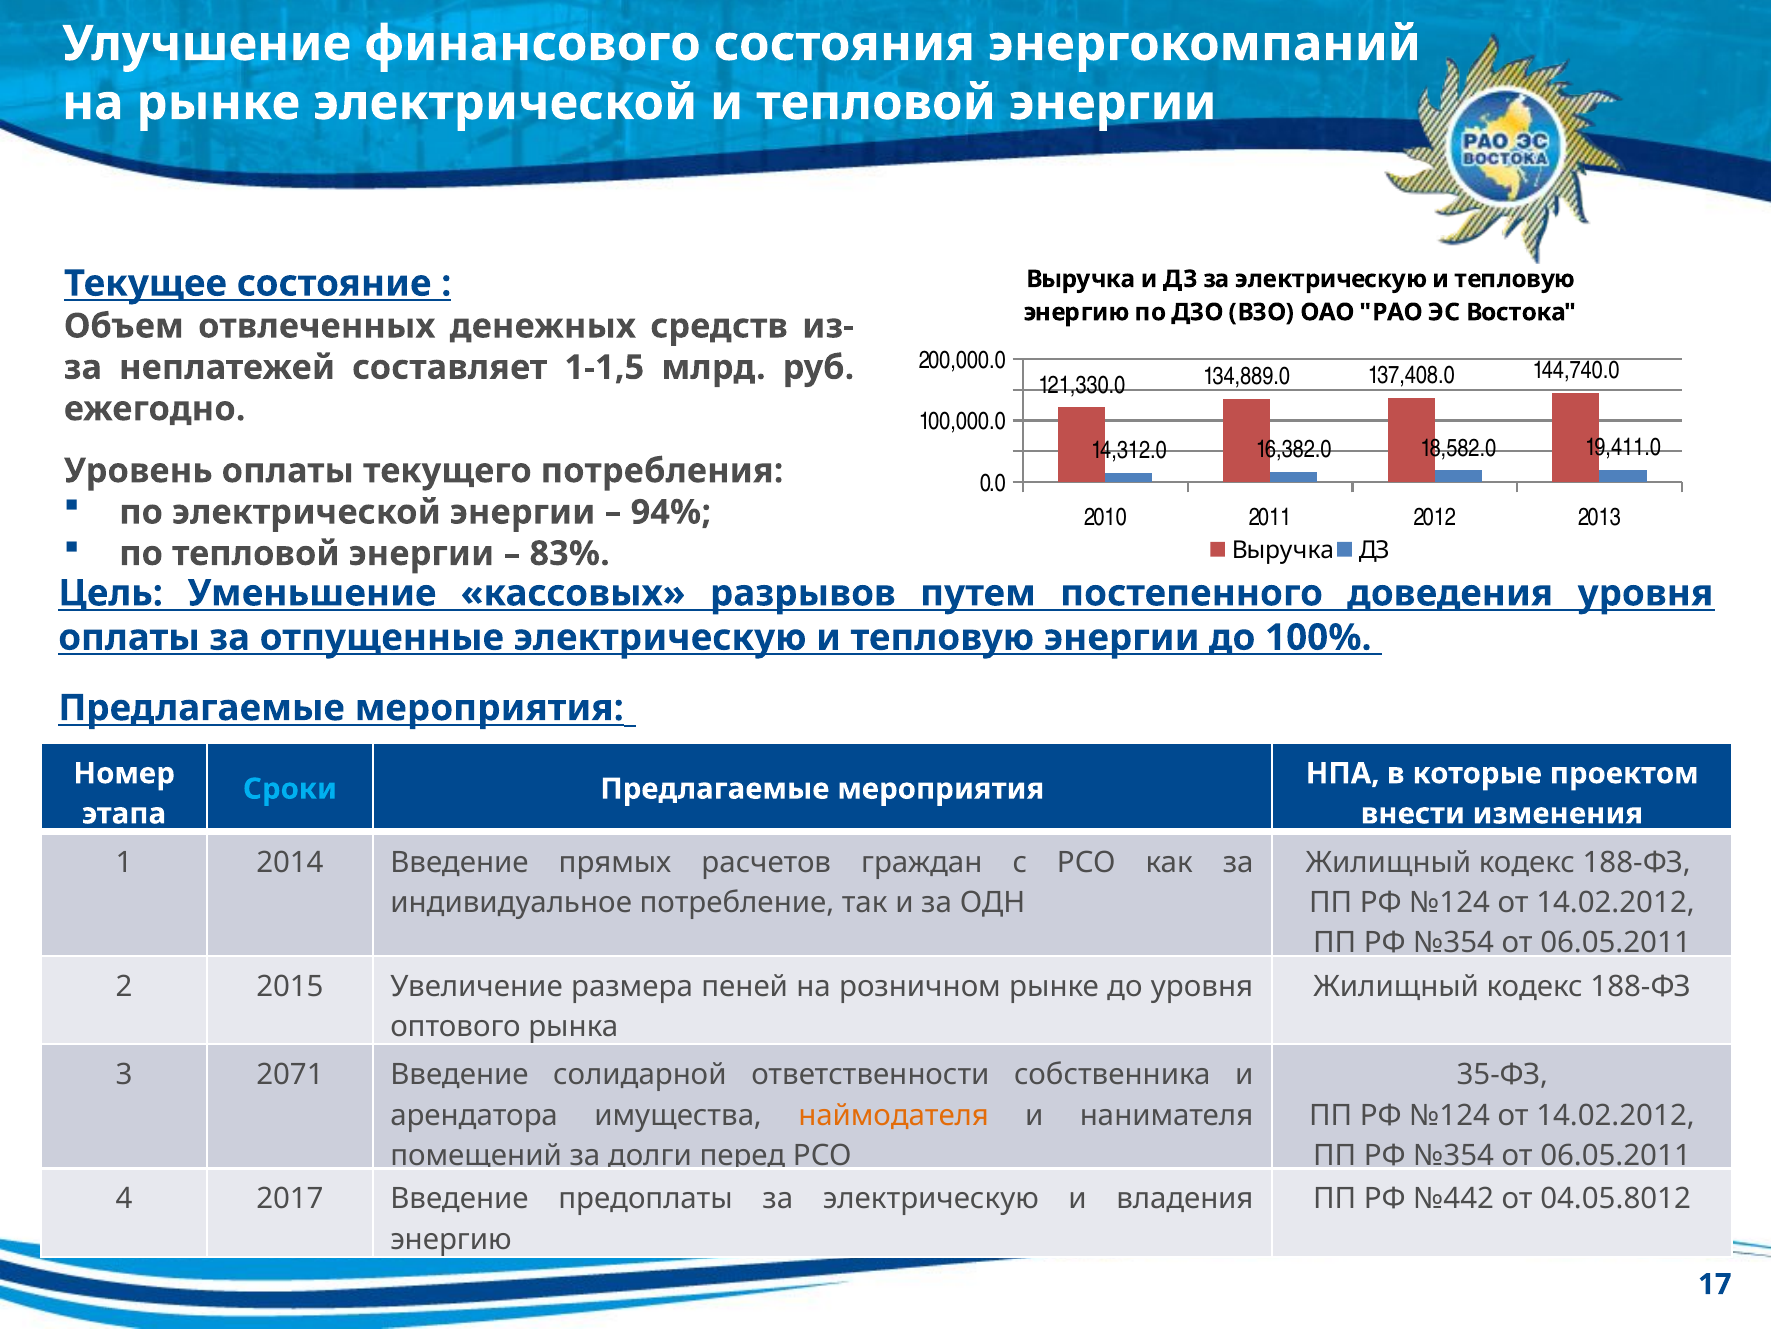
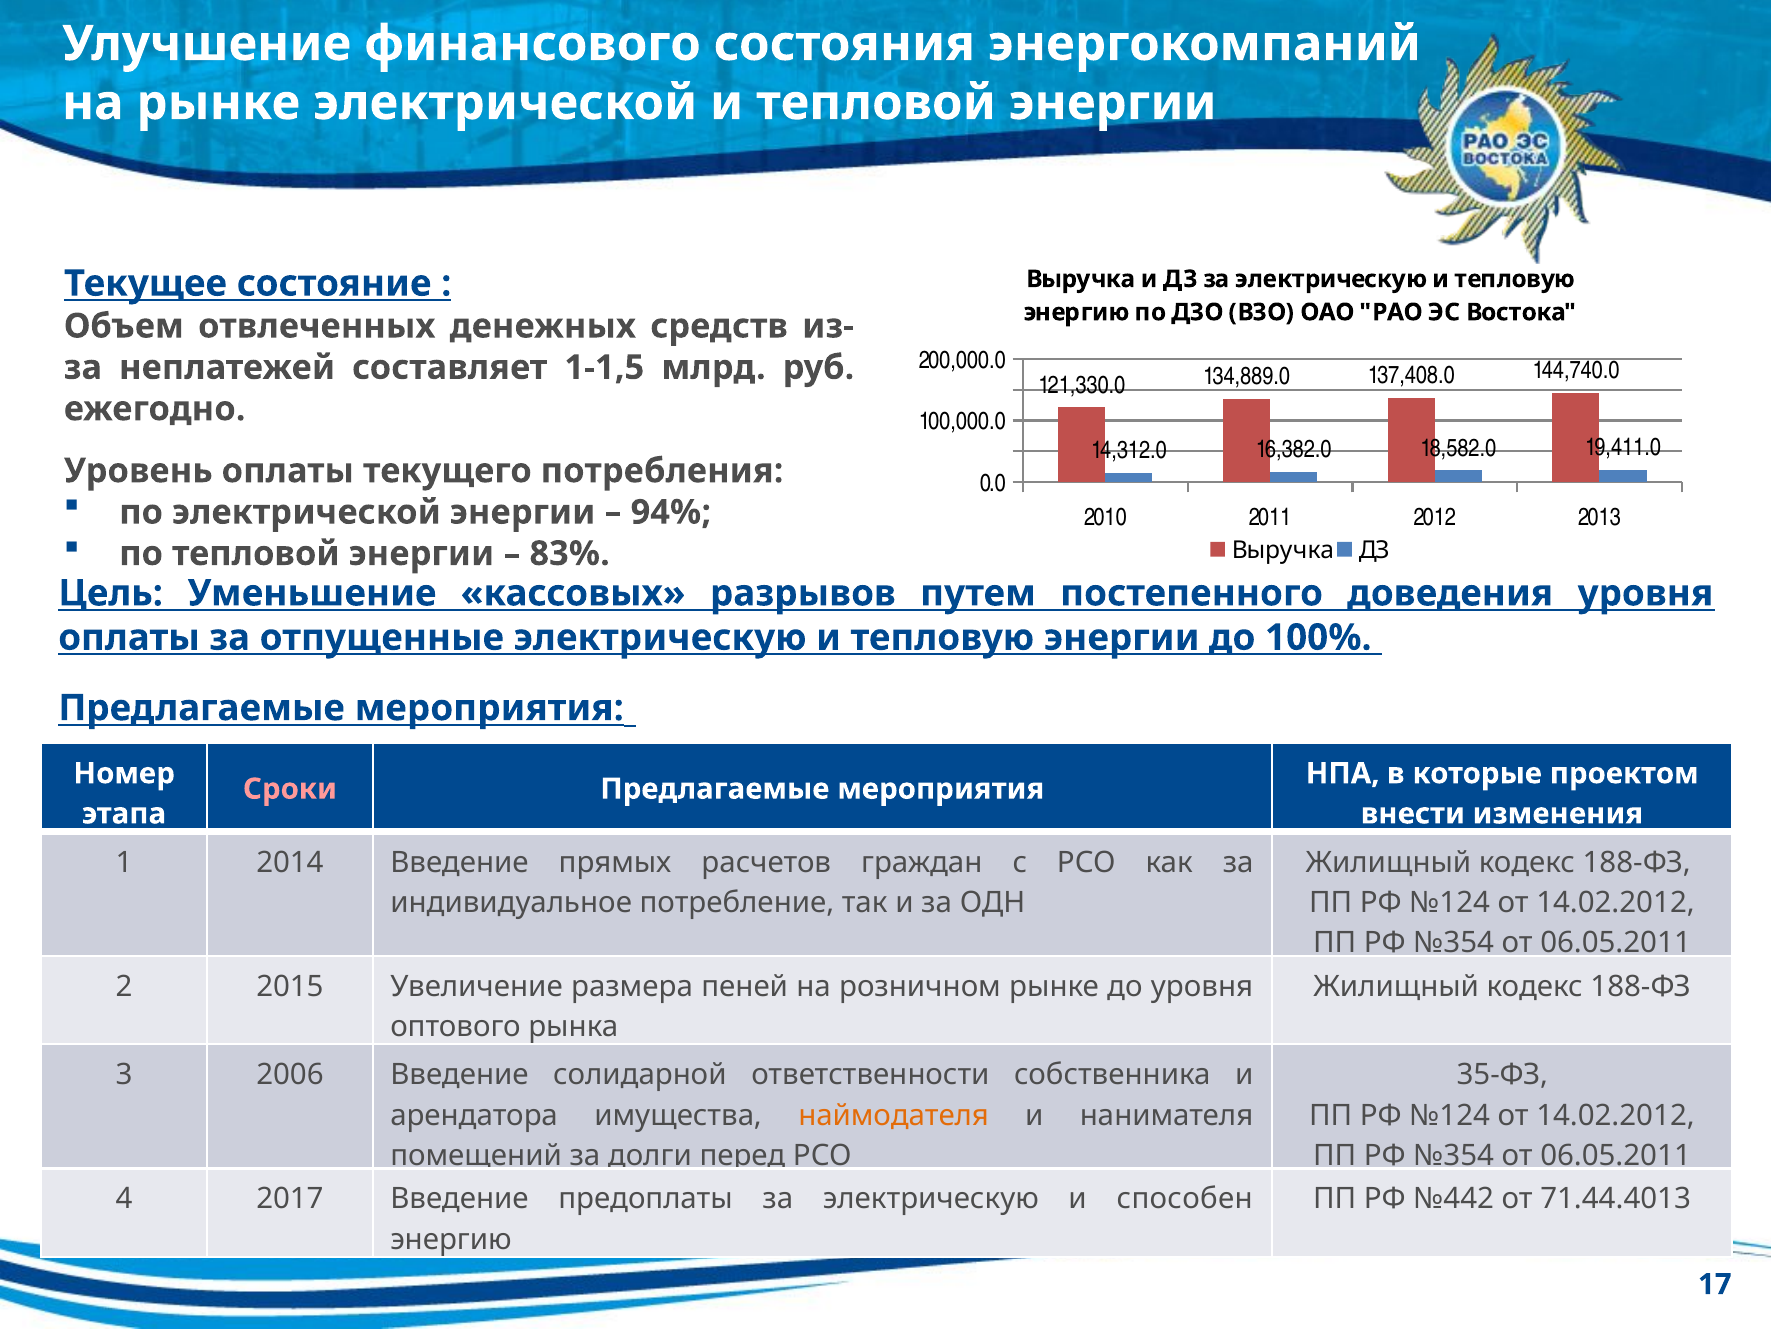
Сроки colour: light blue -> pink (290, 789)
2071: 2071 -> 2006 (290, 1074)
владения: владения -> способен (1185, 1199)
04.05.8012: 04.05.8012 -> 71.44.4013 (1616, 1199)
